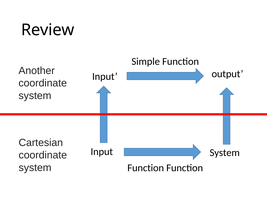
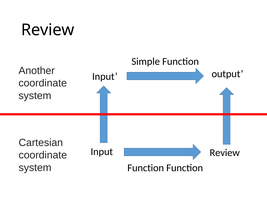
Input System: System -> Review (225, 153)
